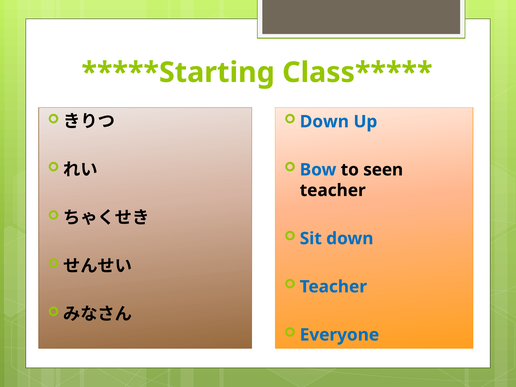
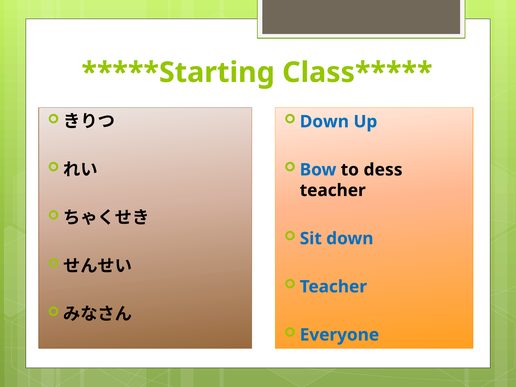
seen: seen -> dess (383, 170)
